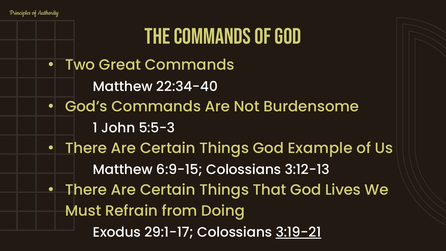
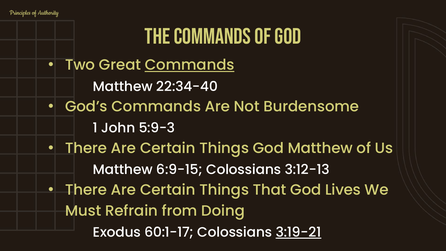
Commands underline: none -> present (190, 65)
5:5-3: 5:5-3 -> 5:9-3 (157, 128)
God Example: Example -> Matthew (320, 148)
29:1-17: 29:1-17 -> 60:1-17 (169, 232)
